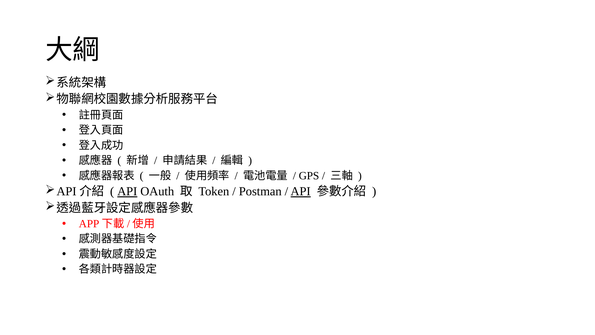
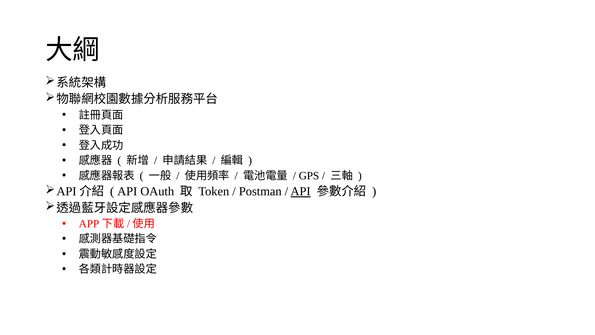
API underline: present -> none (127, 191)
